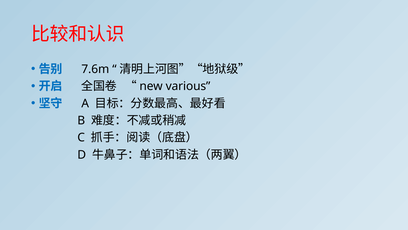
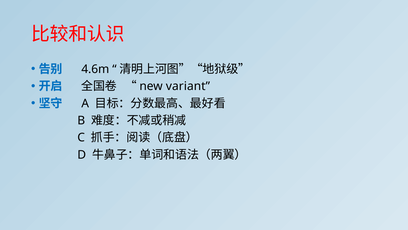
7.6m: 7.6m -> 4.6m (95, 69)
various: various -> variant (188, 86)
